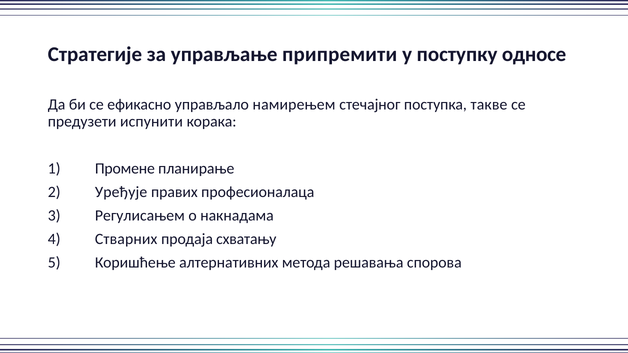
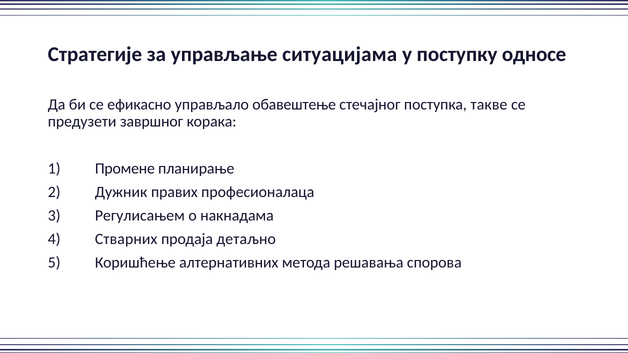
припремити: припремити -> ситуацијама (340, 54)
намирењем: намирењем -> обавештење (294, 105)
испунити: испунити -> завршног (152, 122)
Уређује: Уређује -> Дужник (121, 192)
схватању: схватању -> детаљно (246, 239)
